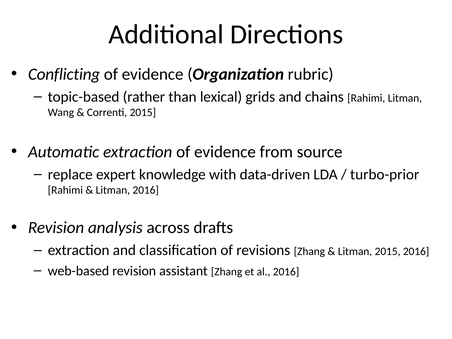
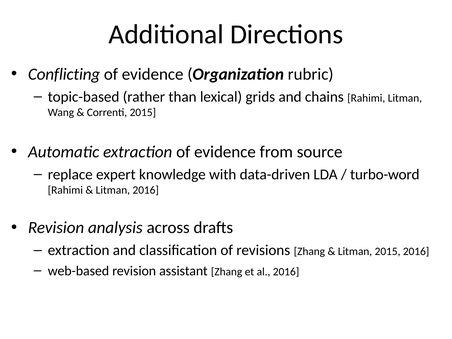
turbo-prior: turbo-prior -> turbo-word (385, 174)
